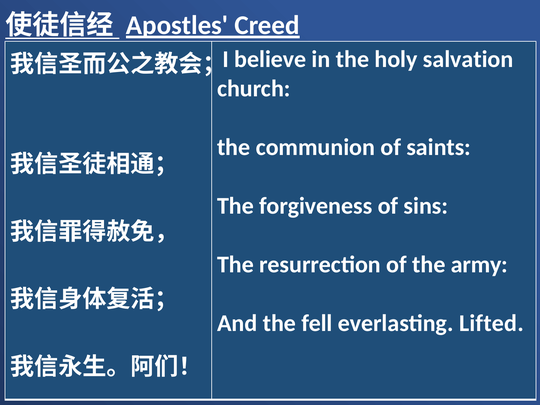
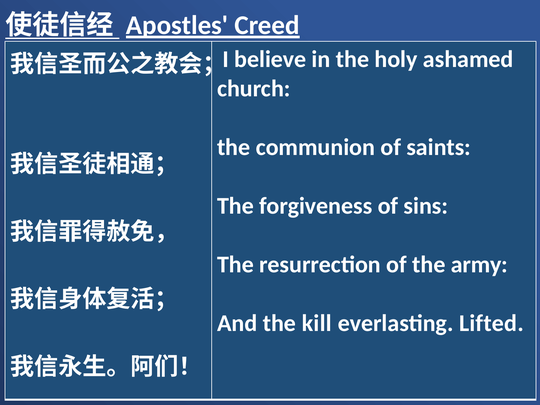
salvation: salvation -> ashamed (468, 59)
fell: fell -> kill (317, 323)
